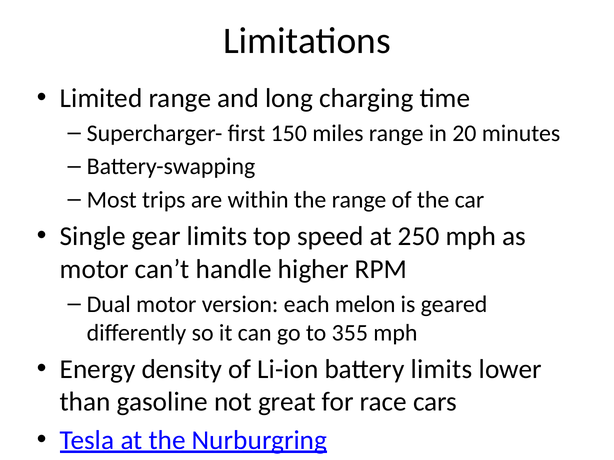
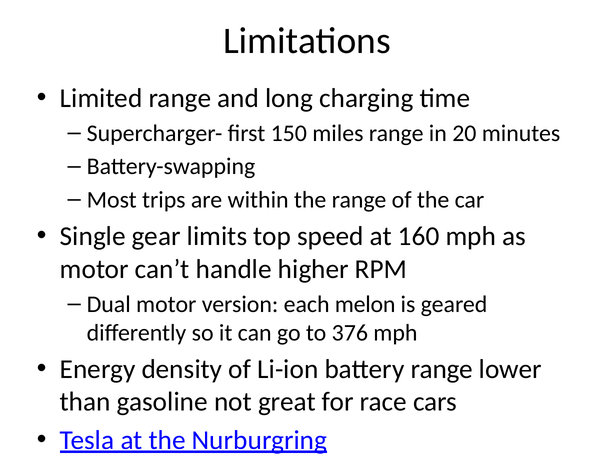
250: 250 -> 160 (419, 237)
355: 355 -> 376 (350, 333)
battery limits: limits -> range (442, 370)
